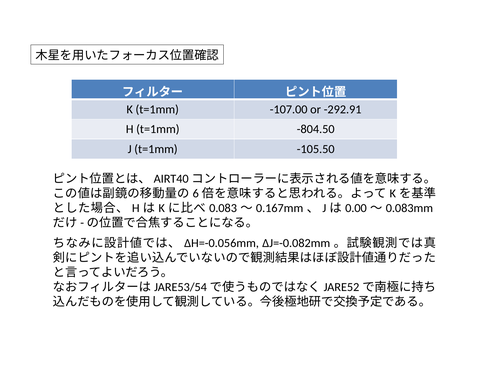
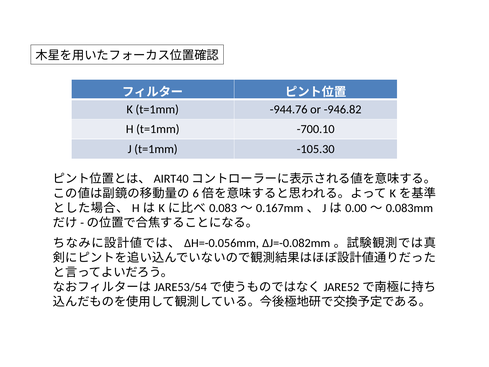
-107.00: -107.00 -> -944.76 (289, 109)
-292.91: -292.91 -> -946.82 (343, 109)
-804.50: -804.50 -> -700.10 (316, 129)
-105.50: -105.50 -> -105.30 (316, 149)
